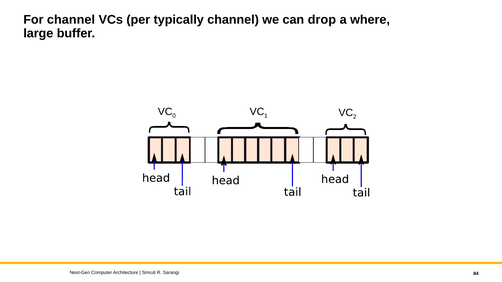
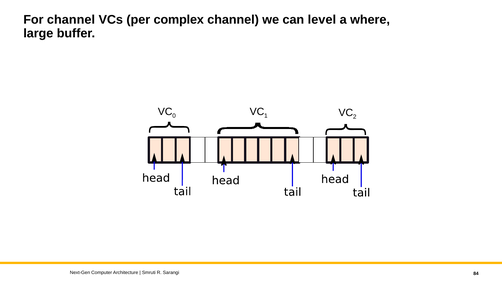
typically: typically -> complex (179, 20)
drop: drop -> level (322, 20)
